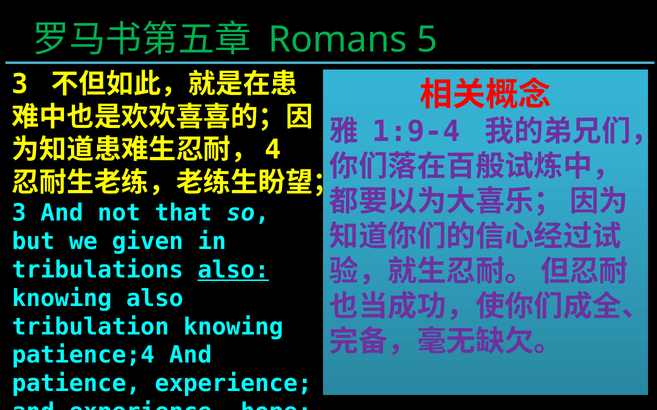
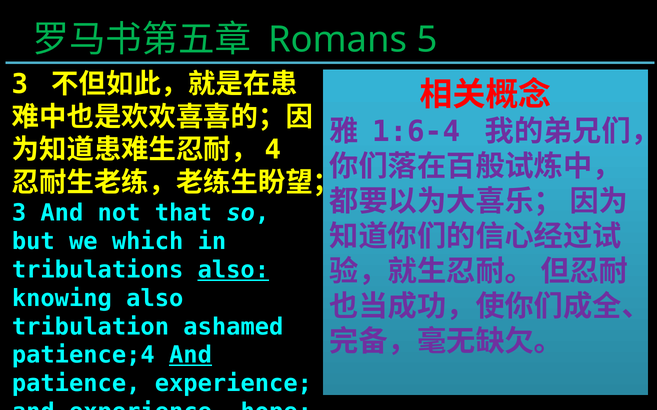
1:9-4: 1:9-4 -> 1:6-4 (416, 132)
given: given -> which (148, 242)
tribulation knowing: knowing -> ashamed (233, 327)
And underline: none -> present (191, 356)
